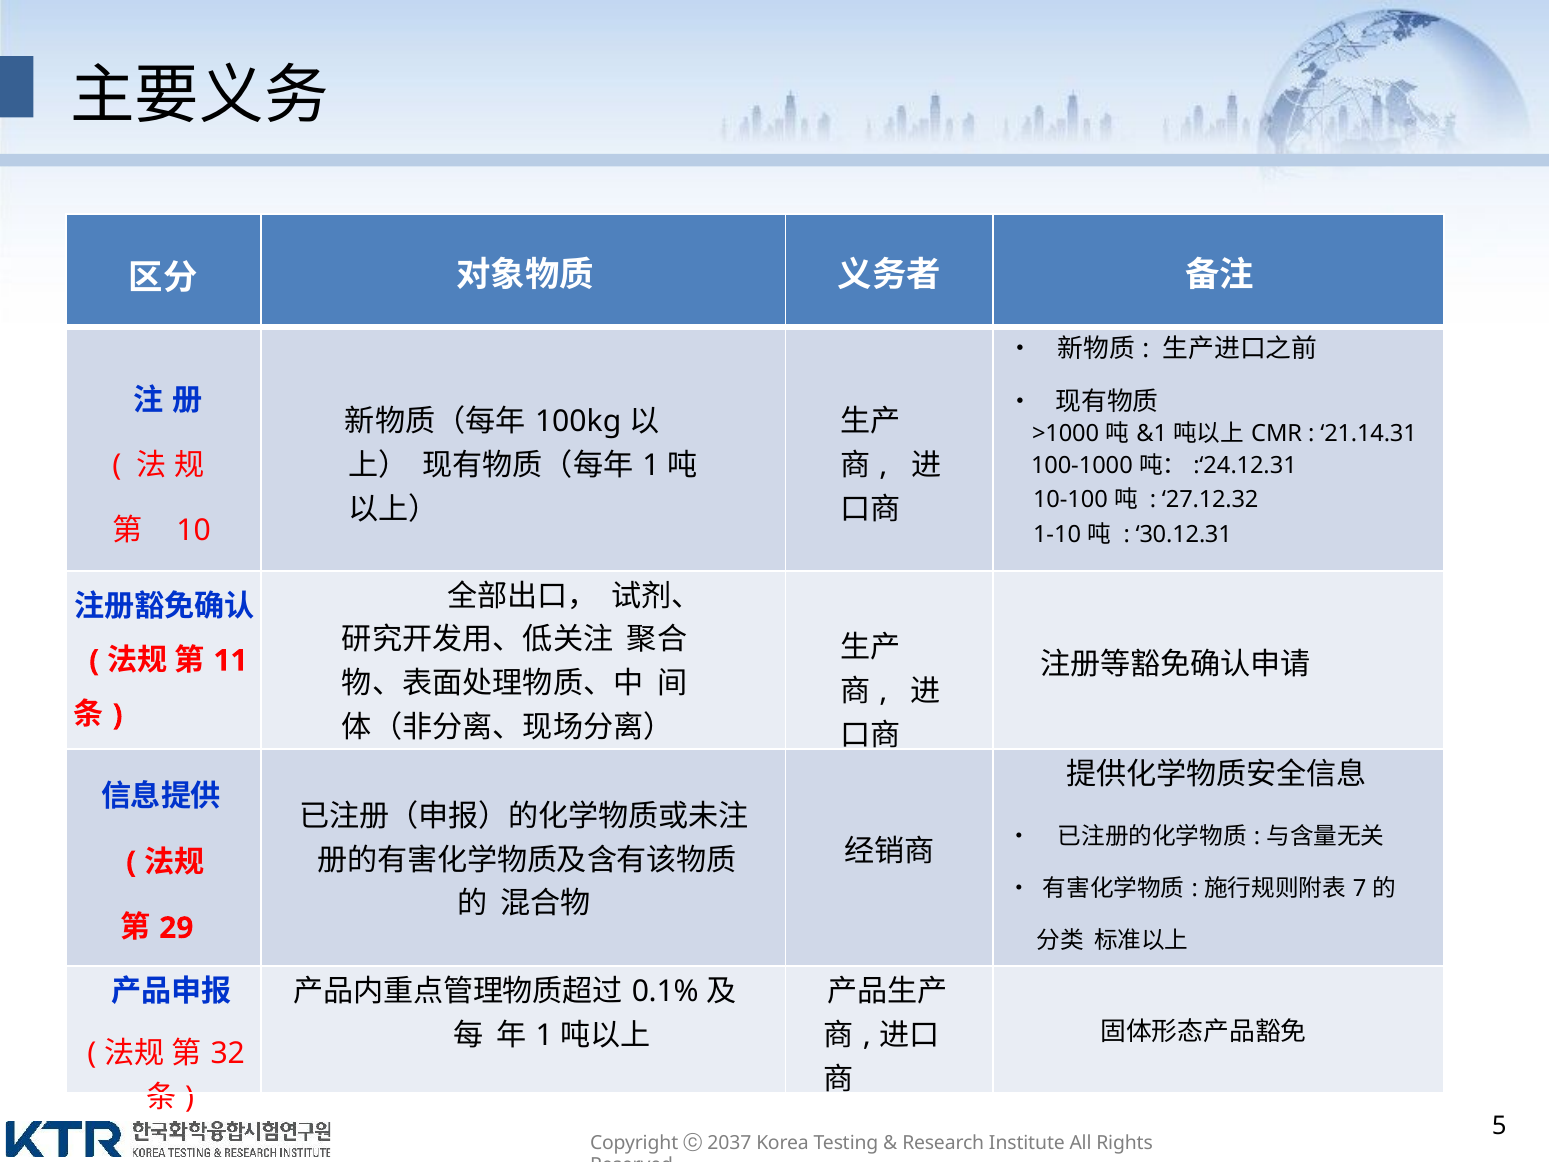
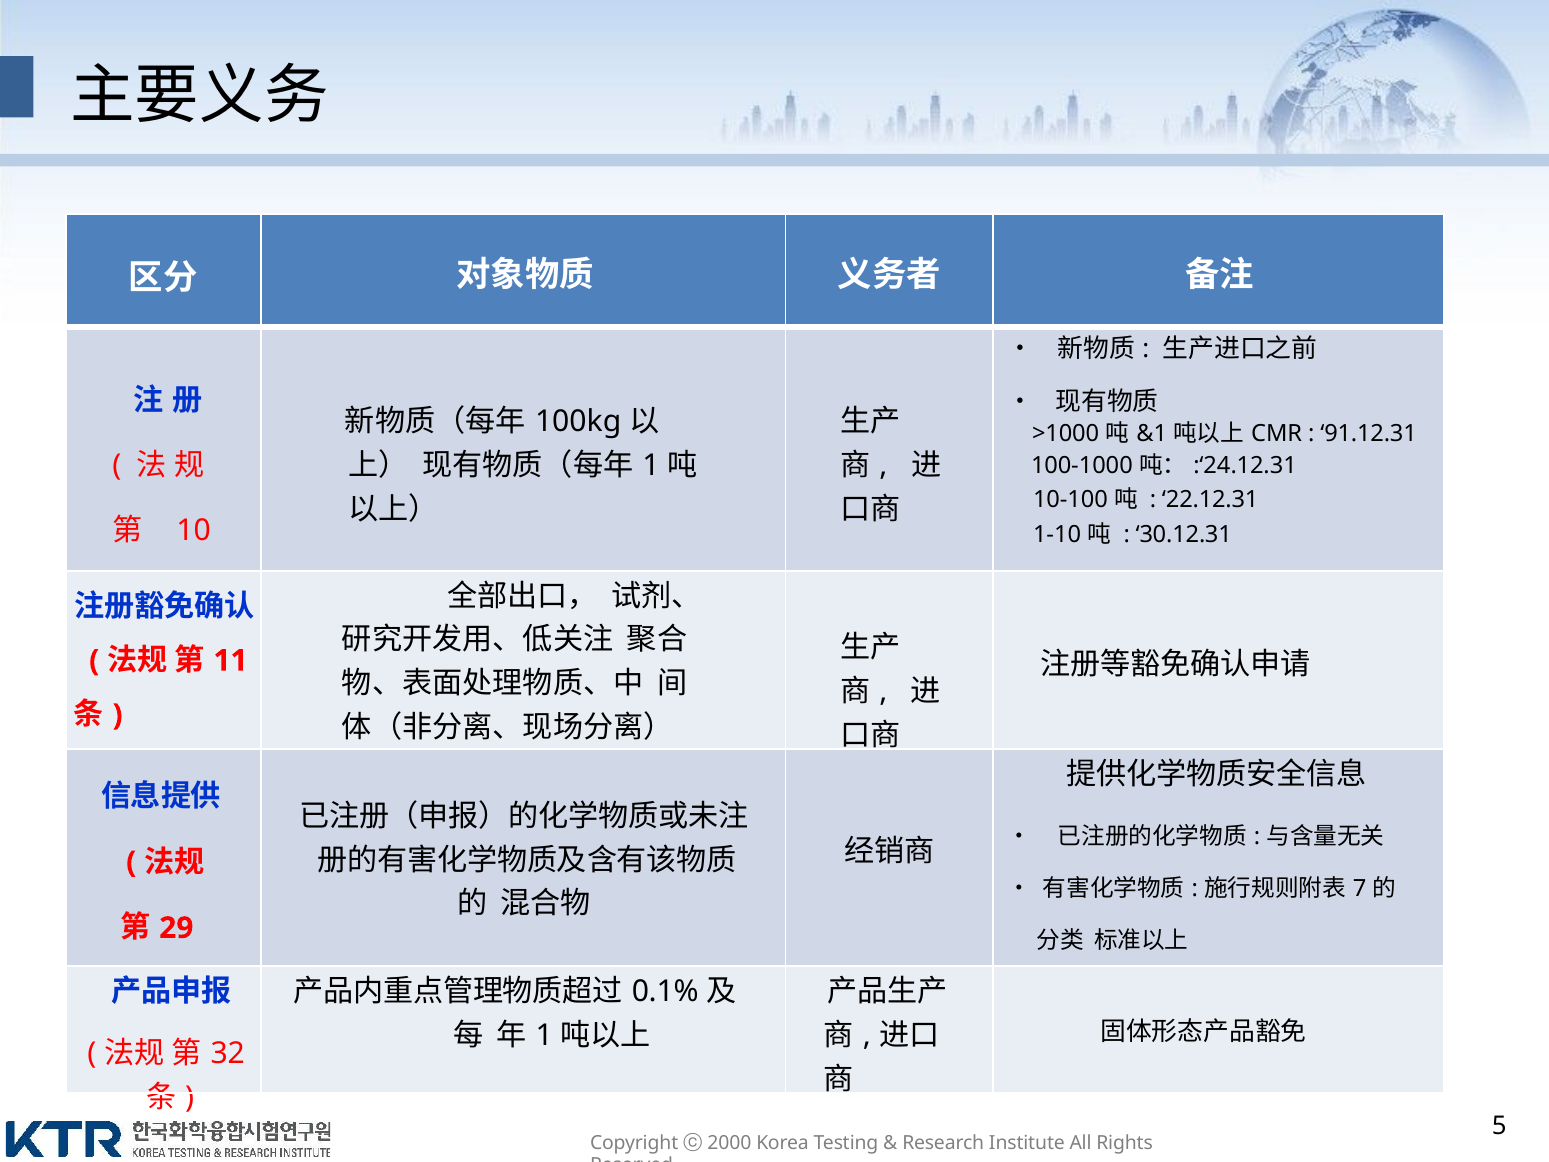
21.14.31: 21.14.31 -> 91.12.31 (1369, 434)
27.12.32: 27.12.32 -> 22.12.31 (1210, 500)
2037: 2037 -> 2000 (729, 1142)
